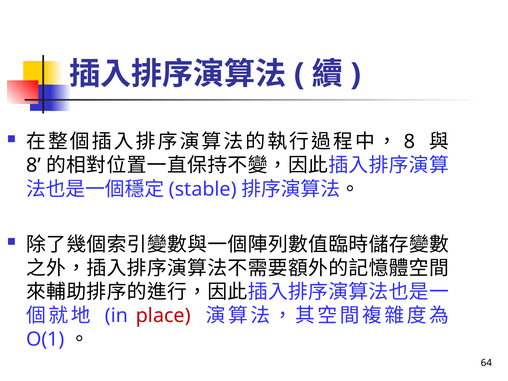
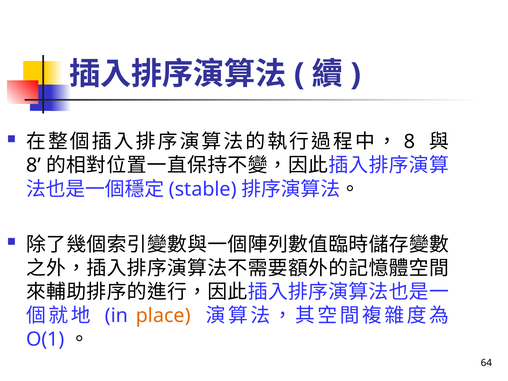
place colour: red -> orange (163, 316)
